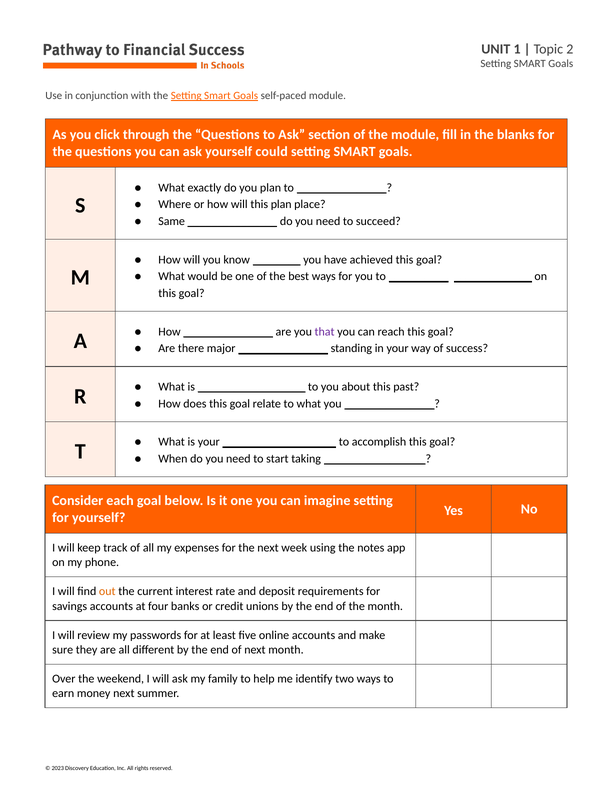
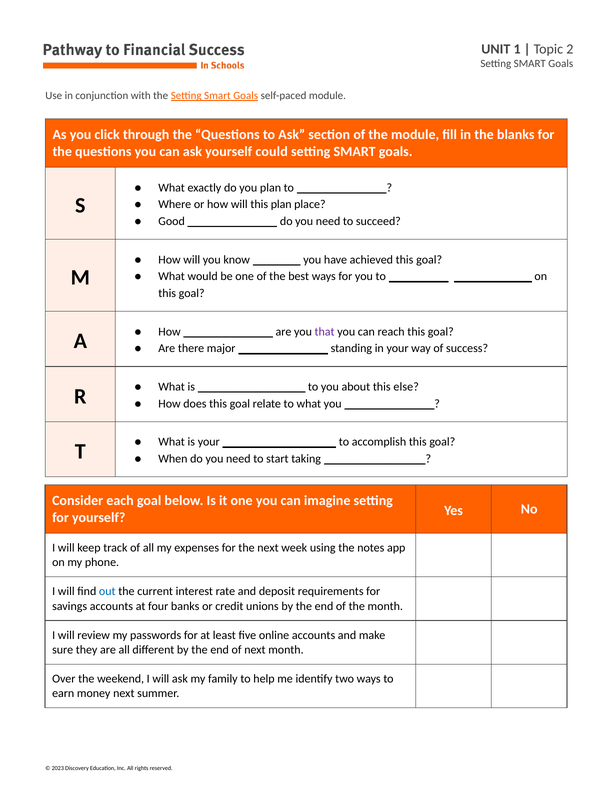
Same: Same -> Good (172, 221)
past: past -> else (406, 387)
out colour: orange -> blue (107, 591)
